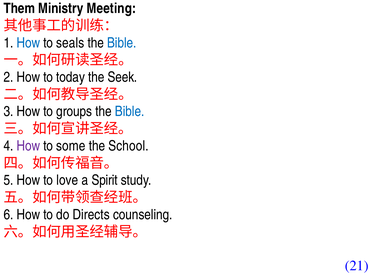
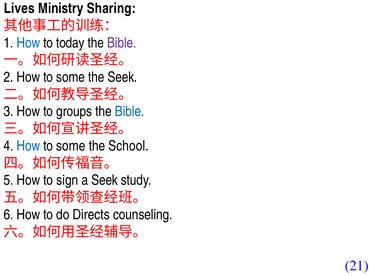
Them: Them -> Lives (19, 8)
Meeting: Meeting -> Sharing (111, 8)
seals: seals -> today (70, 43)
Bible colour: blue -> purple (122, 43)
2 How to today: today -> some (71, 77)
How colour: purple -> blue (28, 146)
love: love -> sign (67, 181)
a Spirit: Spirit -> Seek (105, 181)
